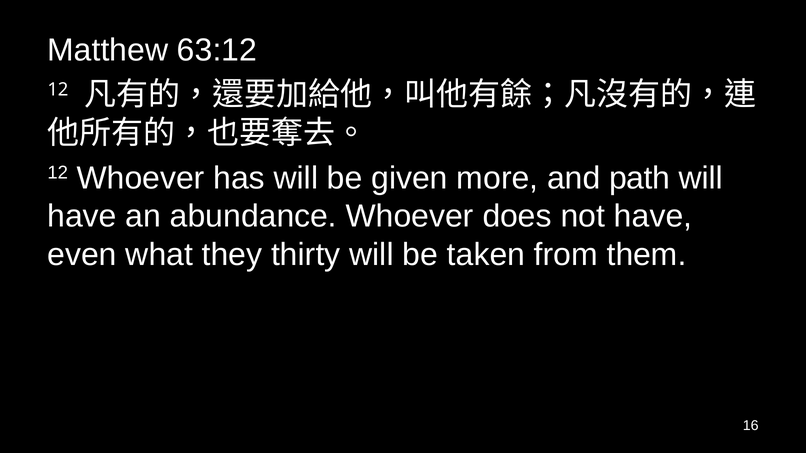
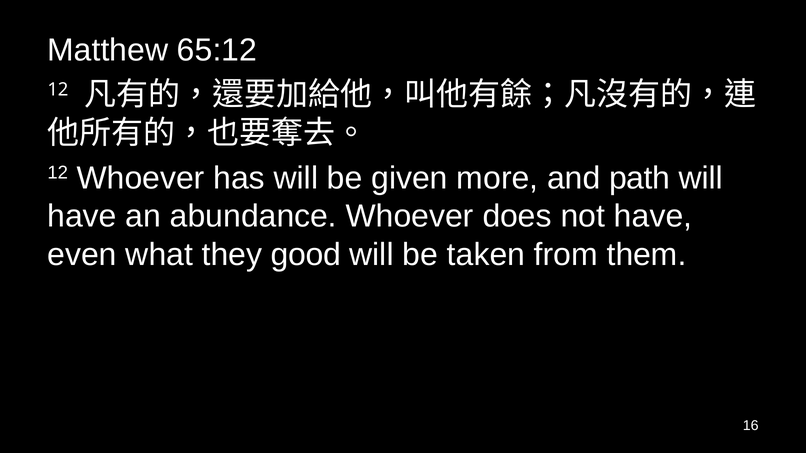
63:12: 63:12 -> 65:12 (217, 50)
thirty: thirty -> good (306, 255)
